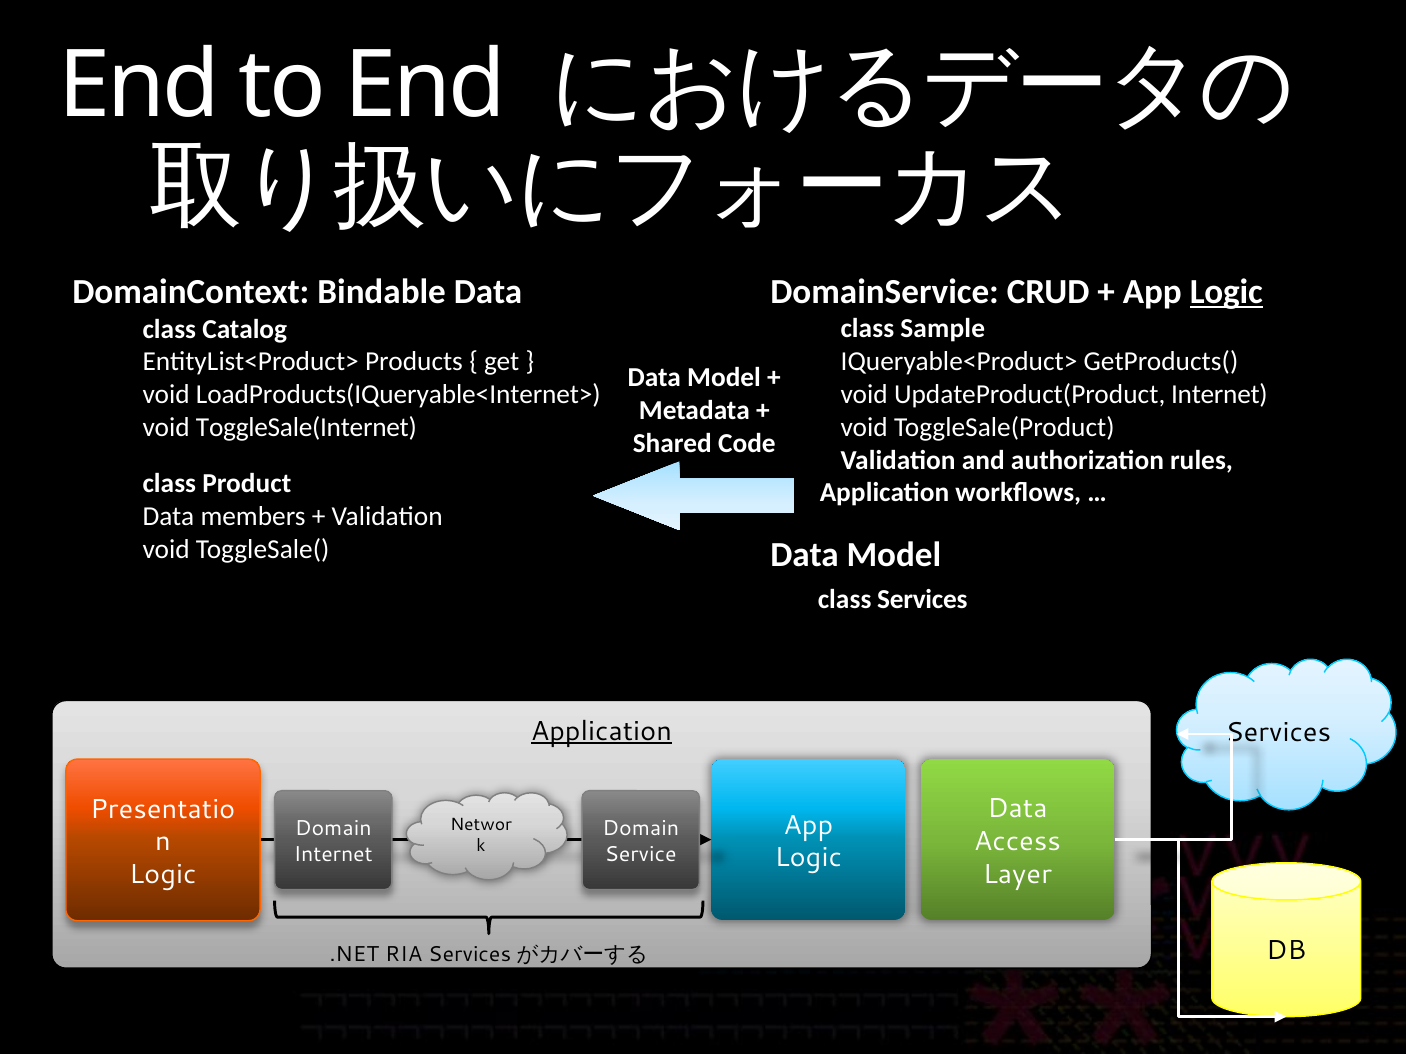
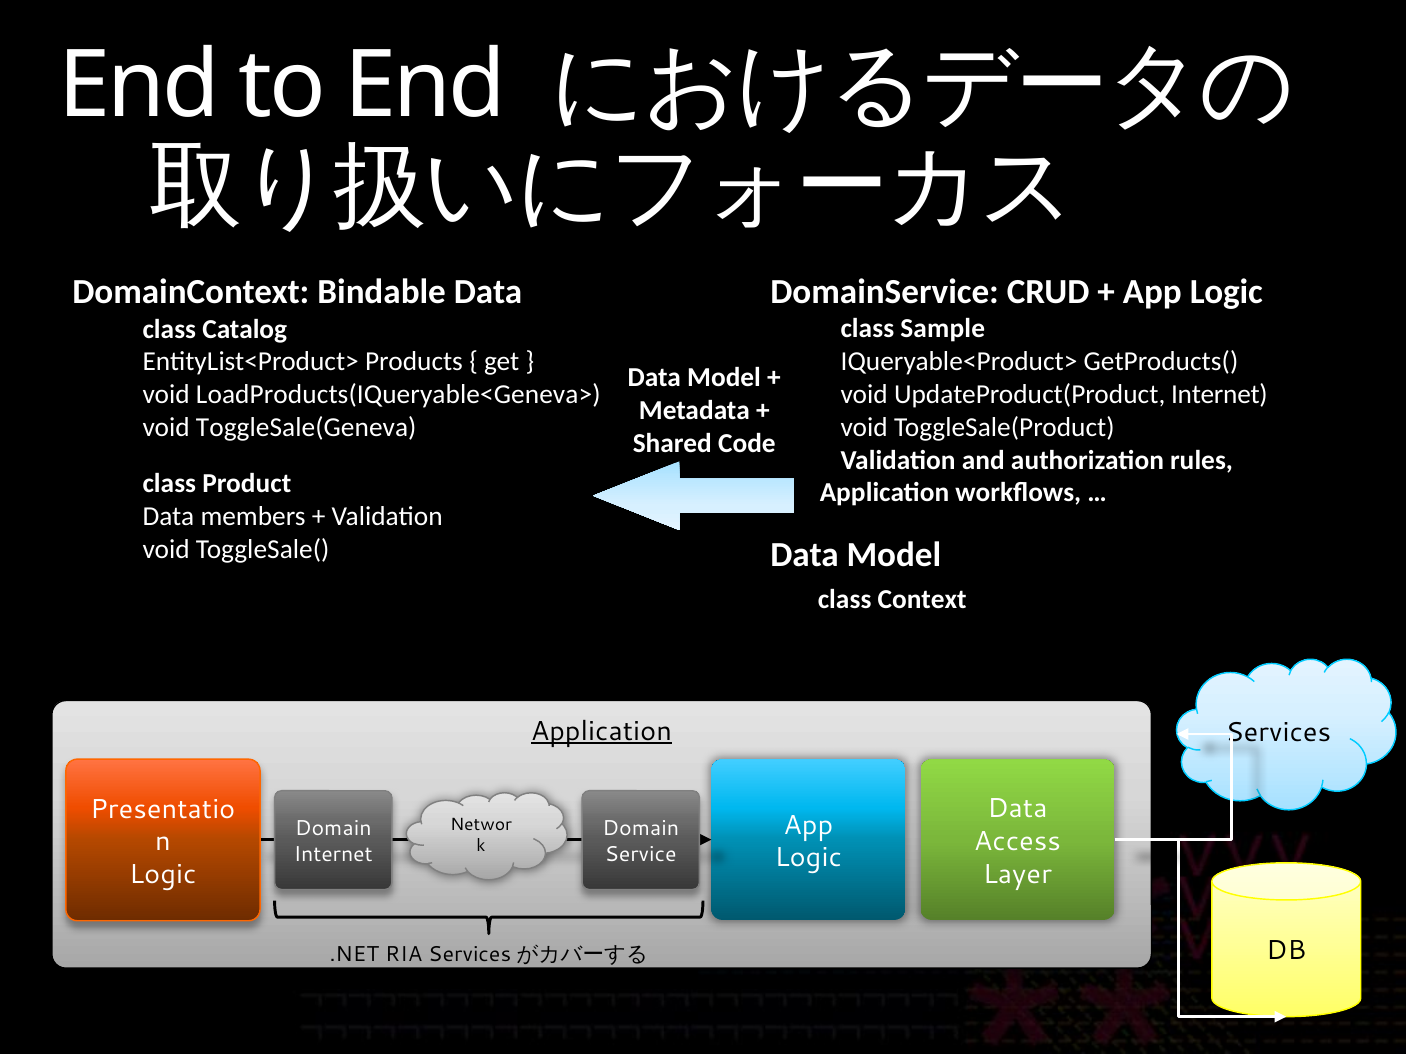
Logic underline: present -> none (1226, 292)
LoadProducts(IQueryable<Internet>: LoadProducts(IQueryable<Internet> -> LoadProducts(IQueryable<Geneva> (398, 395)
ToggleSale(Internet: ToggleSale(Internet -> ToggleSale(Geneva (306, 428)
class Services: Services -> Context (922, 599)
